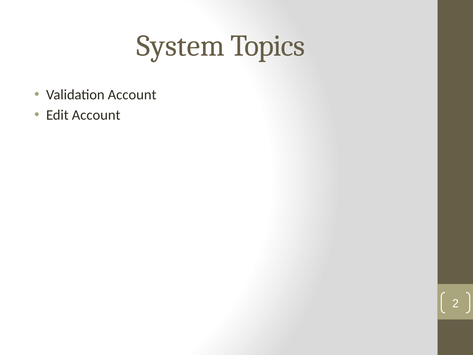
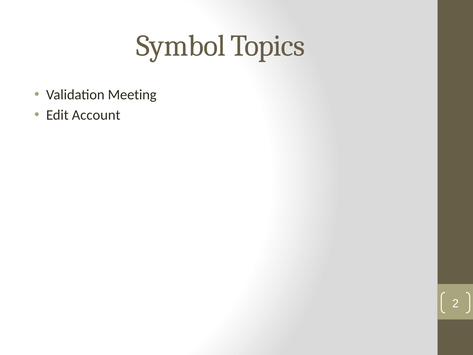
System: System -> Symbol (181, 46)
Validation Account: Account -> Meeting (132, 95)
